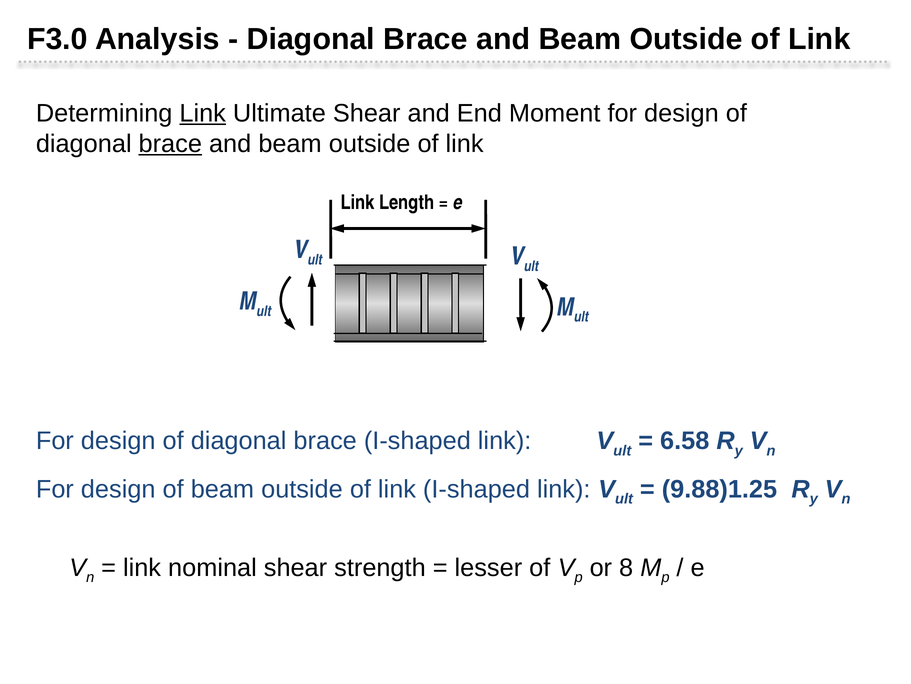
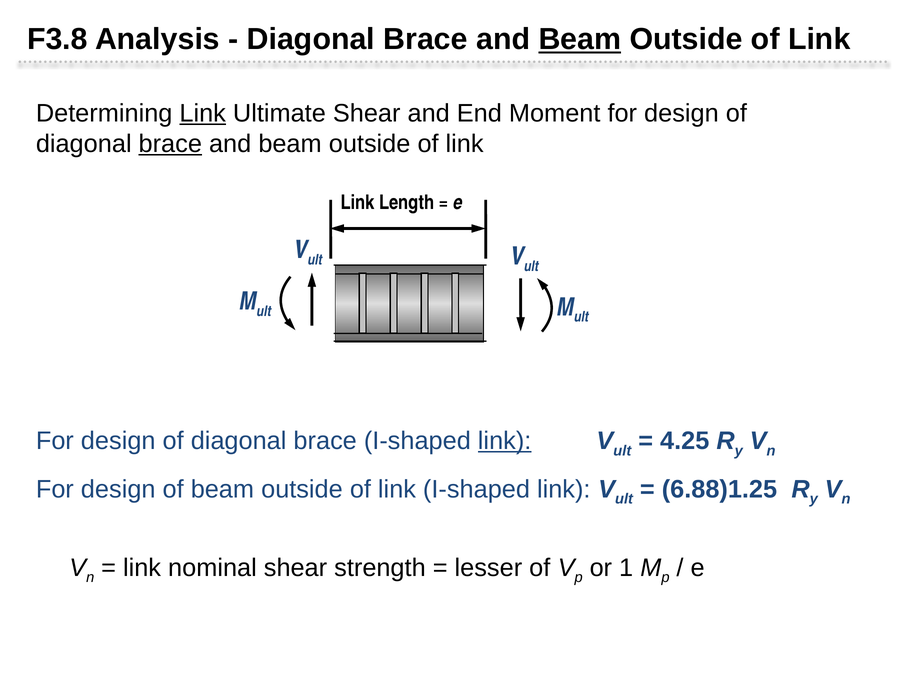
F3.0: F3.0 -> F3.8 (57, 39)
Beam underline: none -> present (580, 39)
link underline: none -> present (505, 441)
6.58: 6.58 -> 4.25 (685, 441)
9.88)1.25: 9.88)1.25 -> 6.88)1.25 (719, 489)
8: 8 -> 1 (626, 567)
